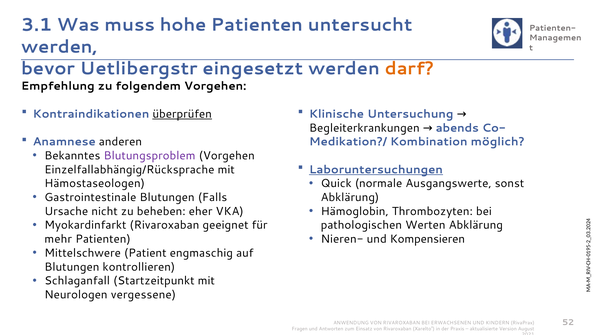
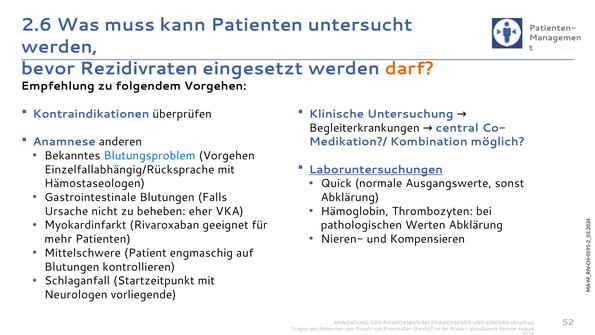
3.1: 3.1 -> 2.6 (37, 25)
hohe: hohe -> kann (183, 25)
Uetlibergstr: Uetlibergstr -> Rezidivraten (139, 68)
überprüfen underline: present -> none (182, 114)
abends: abends -> central (457, 128)
Blutungsproblem colour: purple -> blue (150, 156)
vergessene: vergessene -> vorliegende (144, 294)
